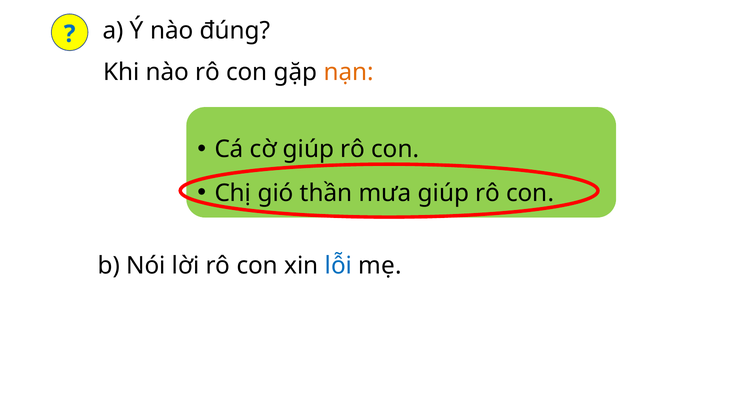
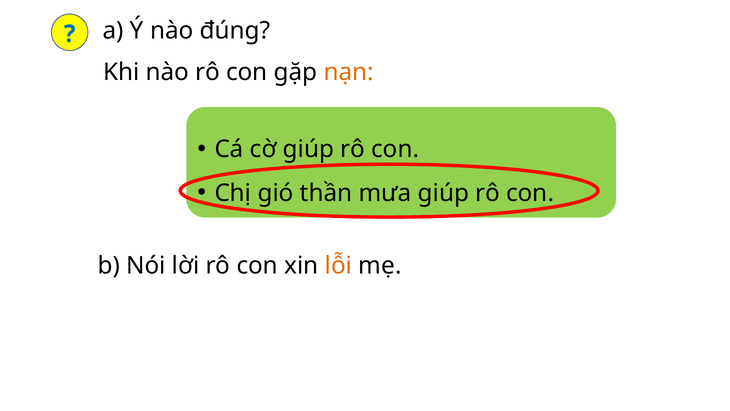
lỗi colour: blue -> orange (338, 266)
